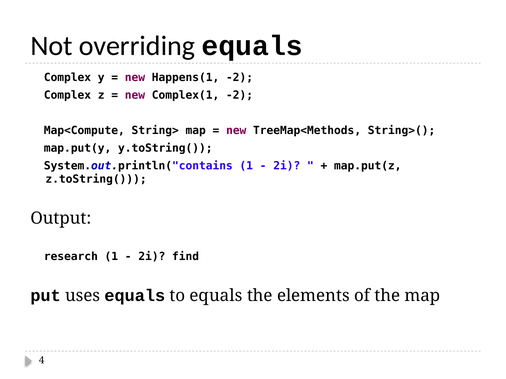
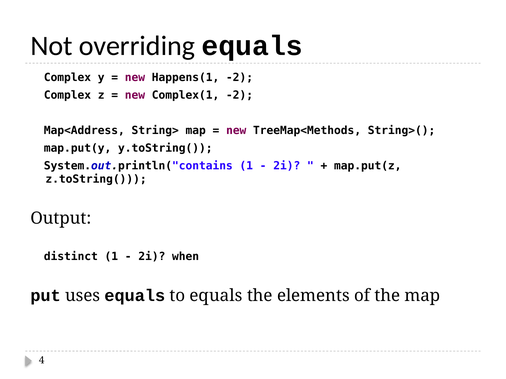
Map<Compute: Map<Compute -> Map<Address (84, 131)
research: research -> distinct (71, 257)
find: find -> when (186, 257)
